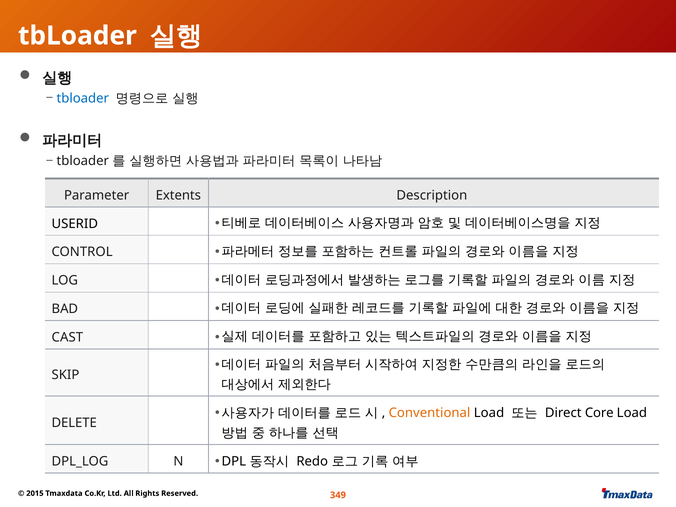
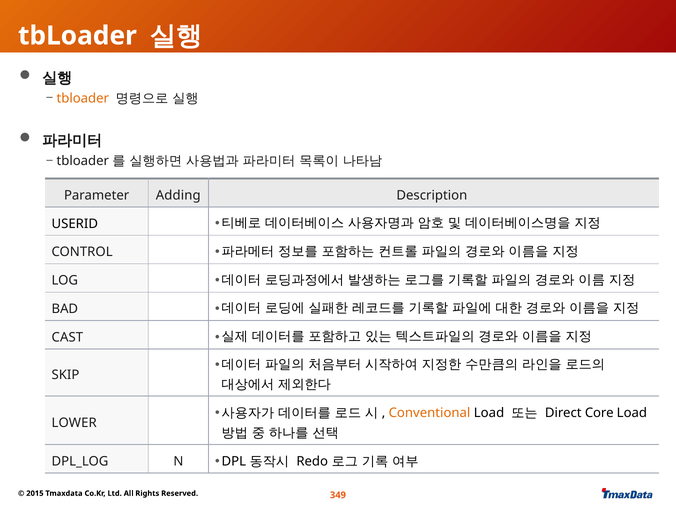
tbloader colour: blue -> orange (83, 98)
Extents: Extents -> Adding (178, 195)
DELETE: DELETE -> LOWER (74, 423)
